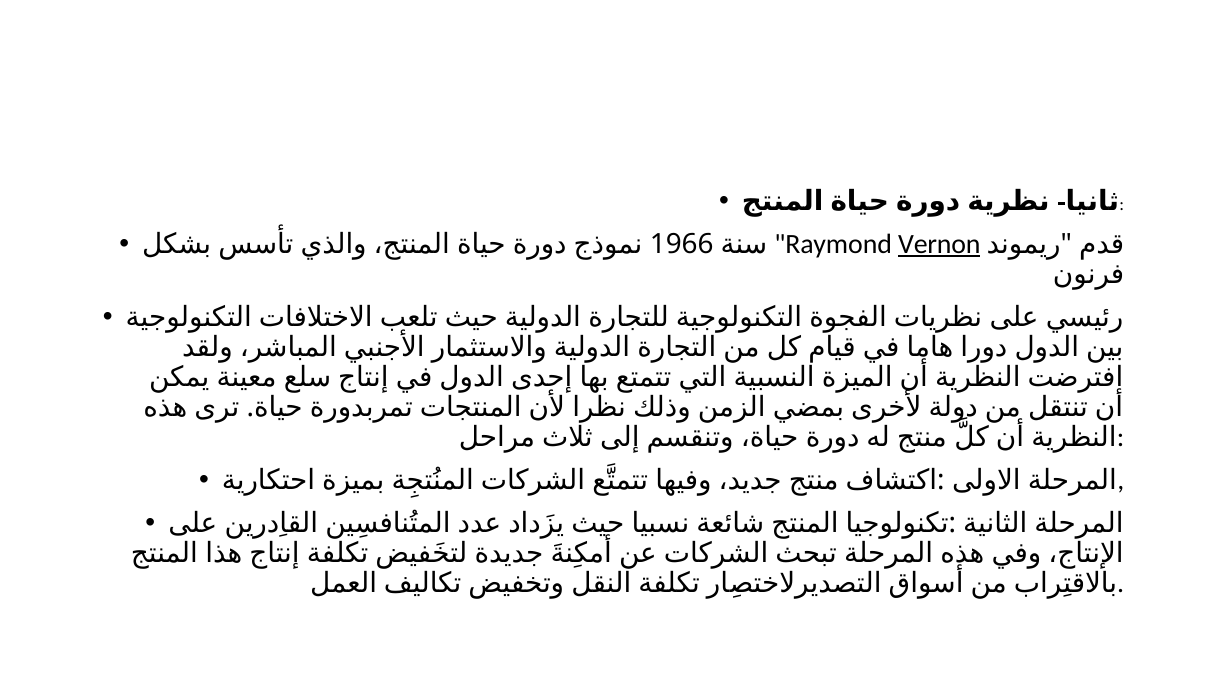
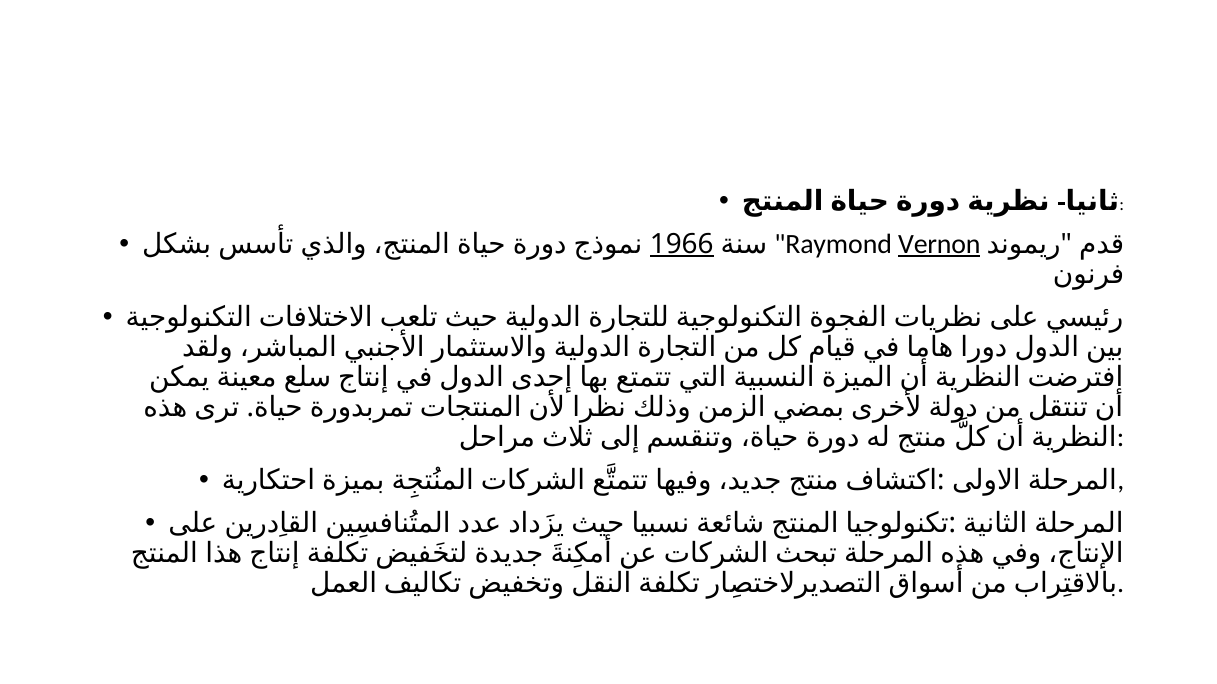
1966 underline: none -> present (682, 244)
